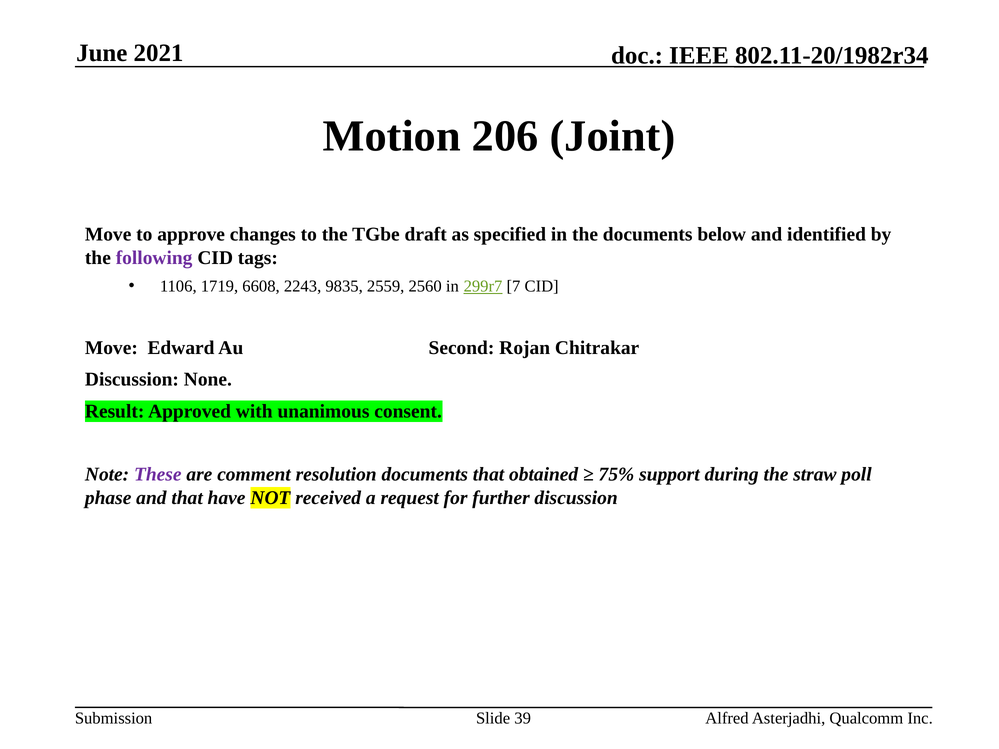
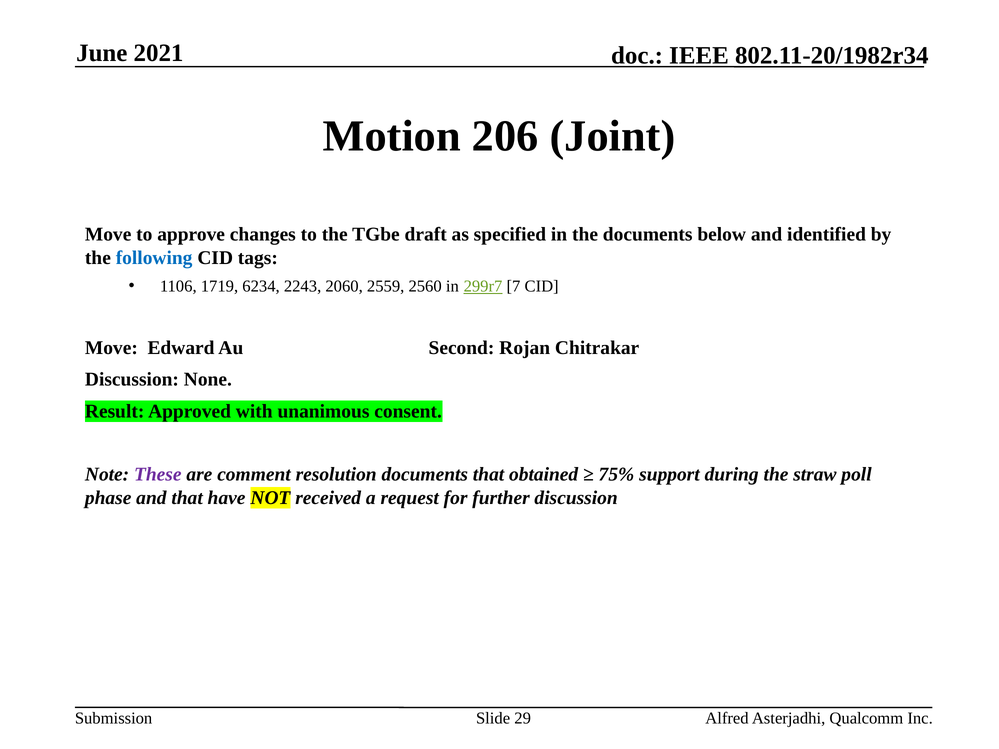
following colour: purple -> blue (154, 258)
6608: 6608 -> 6234 (261, 286)
9835: 9835 -> 2060 (344, 286)
39: 39 -> 29 (523, 719)
